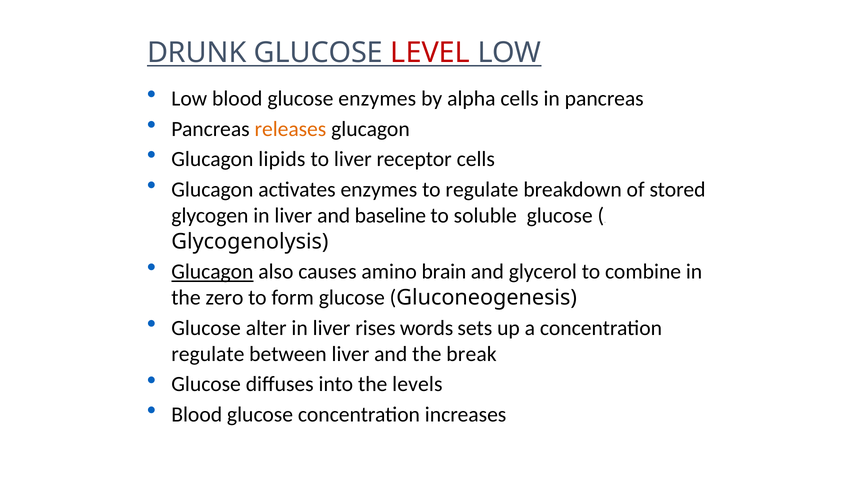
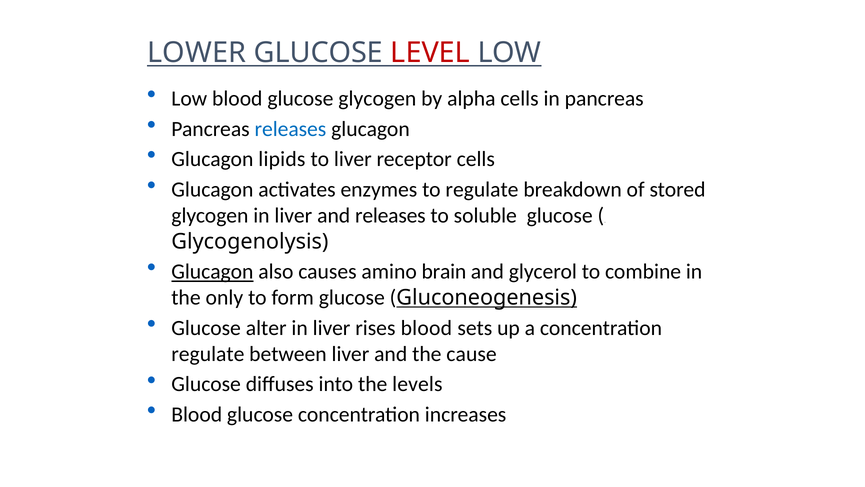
DRUNK: DRUNK -> LOWER (197, 53)
glucose enzymes: enzymes -> glycogen (377, 99)
releases colour: orange -> blue (290, 129)
and baseline: baseline -> releases (390, 215)
zero: zero -> only (224, 298)
Gluconeogenesis underline: none -> present (487, 298)
rises words: words -> blood (426, 328)
break: break -> cause (472, 354)
